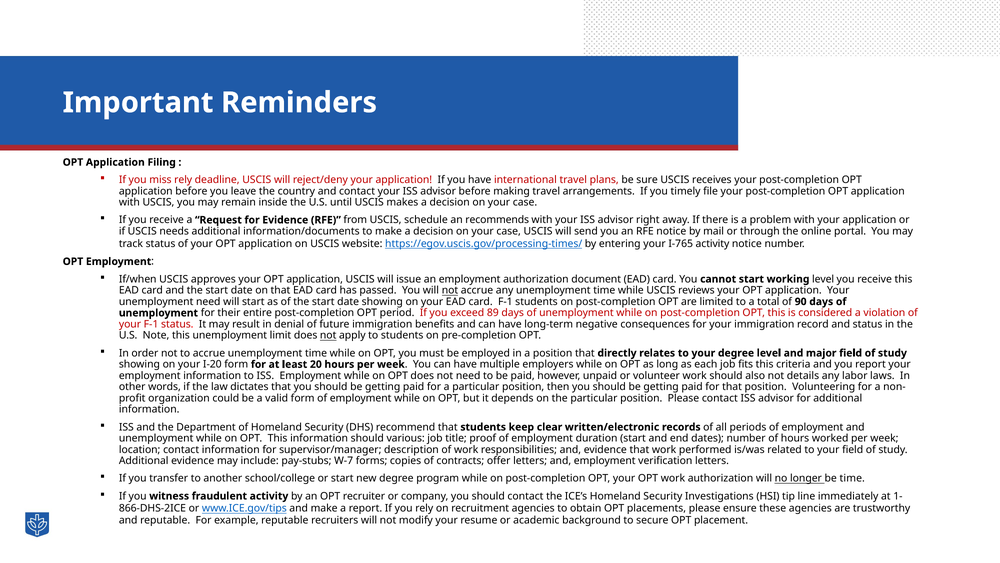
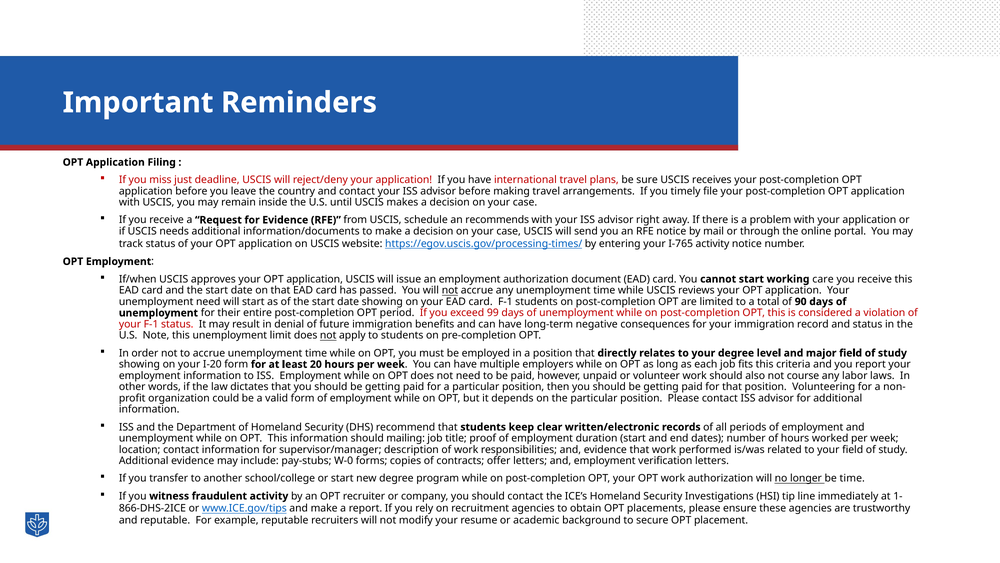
miss rely: rely -> just (183, 180)
working level: level -> care (823, 279)
89: 89 -> 99 (493, 313)
details: details -> course (803, 375)
various: various -> mailing (406, 438)
W-7: W-7 -> W-0 (344, 461)
